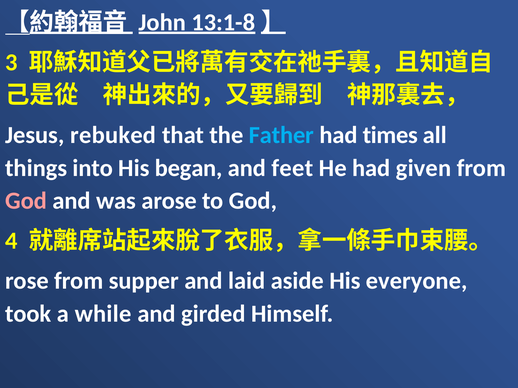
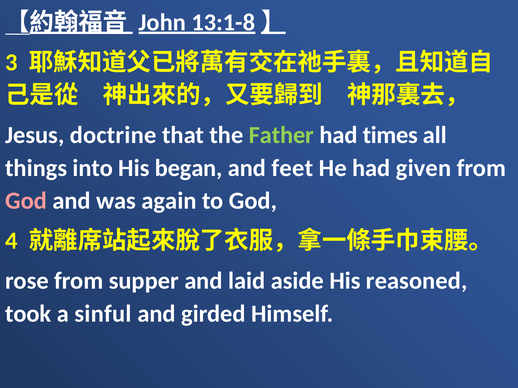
rebuked: rebuked -> doctrine (113, 135)
Father colour: light blue -> light green (281, 135)
arose: arose -> again (169, 201)
everyone: everyone -> reasoned (417, 281)
while: while -> sinful (103, 314)
